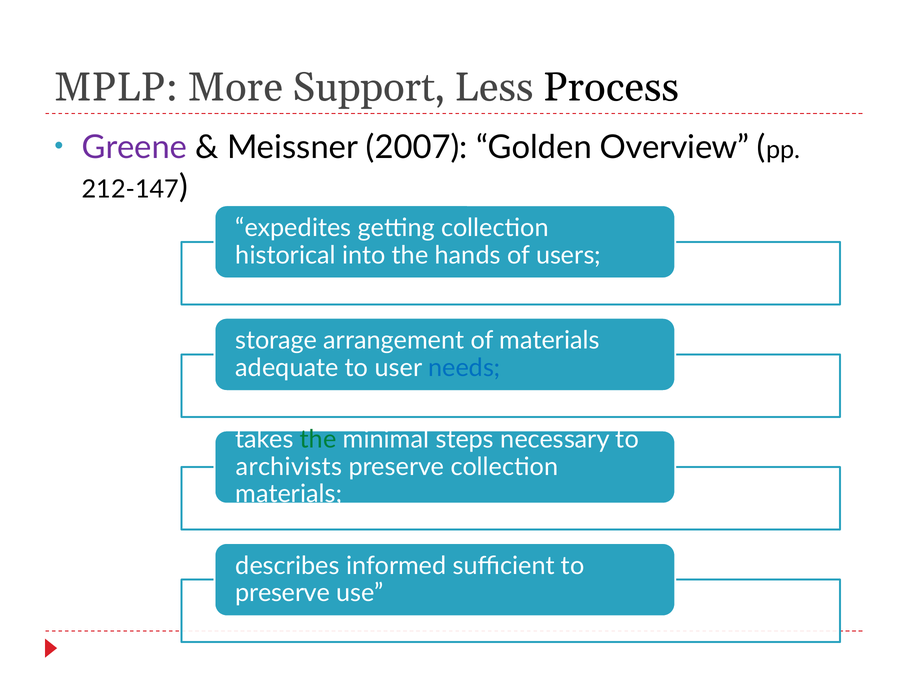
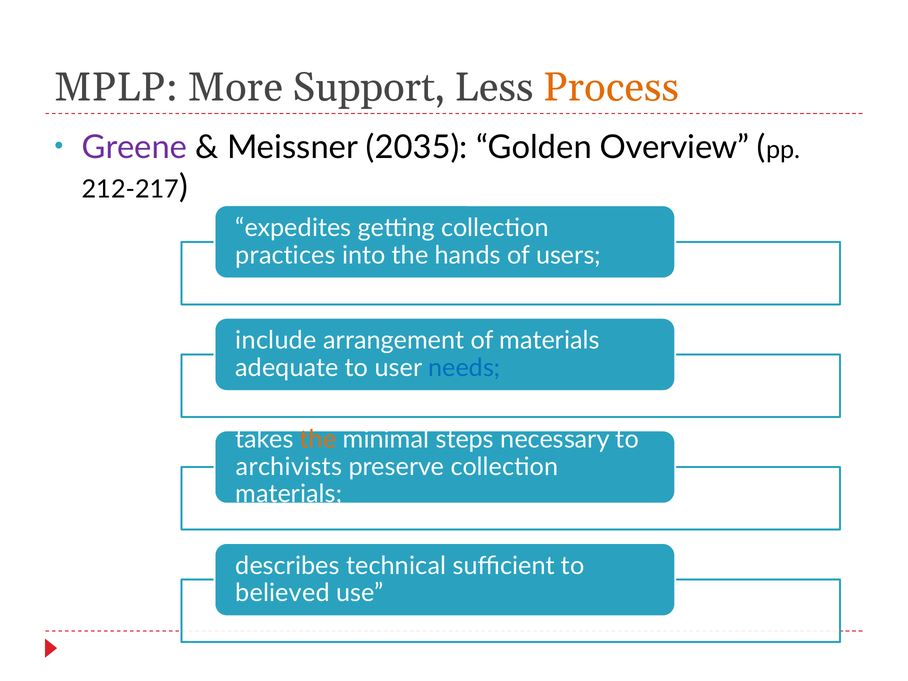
Process colour: black -> orange (611, 88)
2007: 2007 -> 2035 (417, 148)
212-147: 212-147 -> 212-217 (130, 189)
historical: historical -> practices (286, 255)
storage: storage -> include (276, 341)
the colour: green -> orange (318, 440)
informed: informed -> technical (396, 566)
preserve: preserve -> believed (283, 593)
